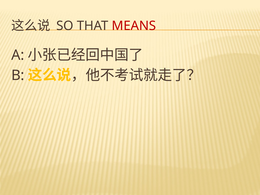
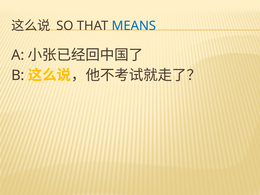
MEANS colour: red -> blue (134, 26)
